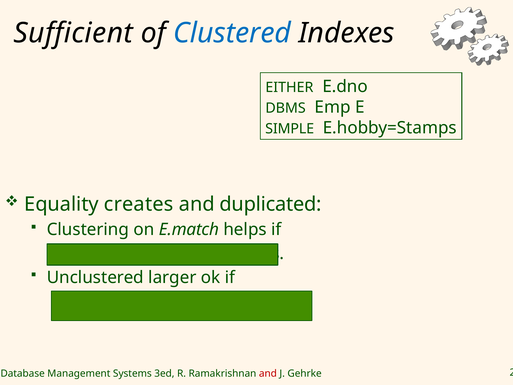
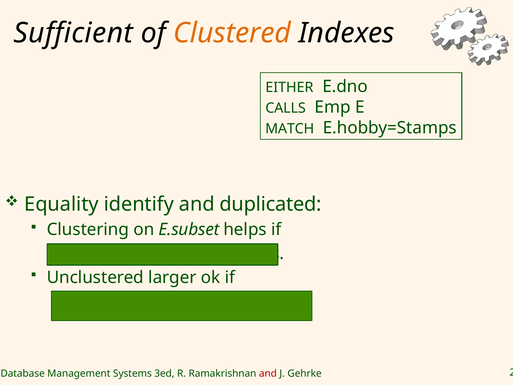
Clustered colour: blue -> orange (232, 33)
DBMS: DBMS -> CALLS (286, 108)
SIMPLE: SIMPLE -> MATCH (290, 129)
creates: creates -> identify (139, 204)
E.match: E.match -> E.subset (189, 229)
